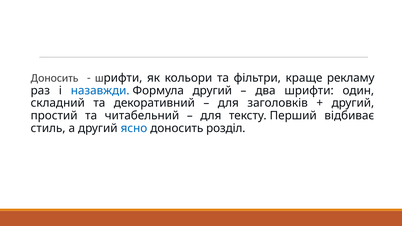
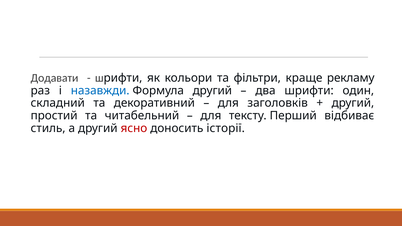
Доносить: Доносить -> Додавати (55, 78)
ясно colour: blue -> red (134, 128)
розділ: розділ -> історії (226, 128)
